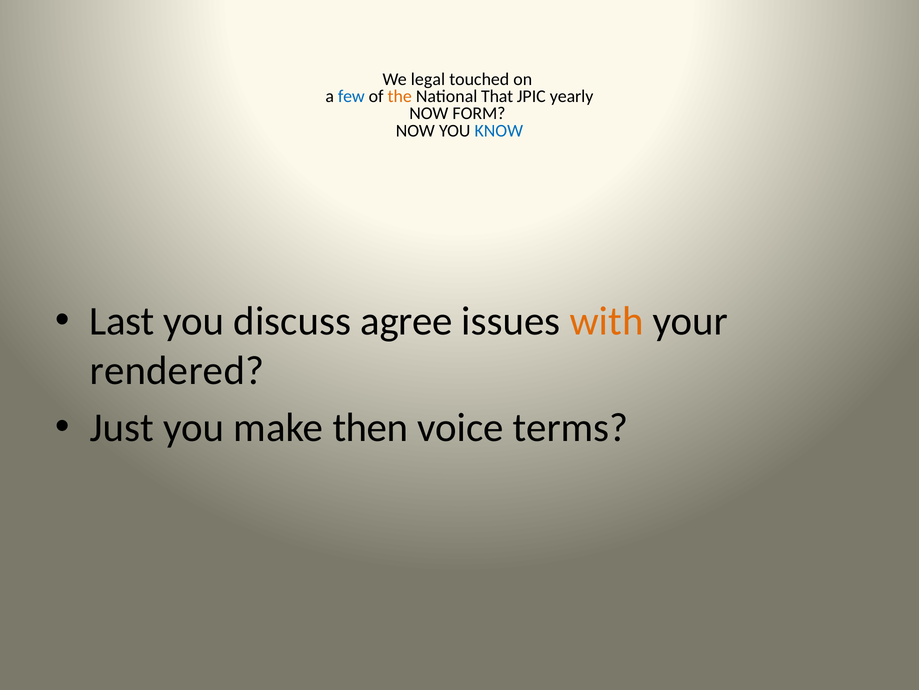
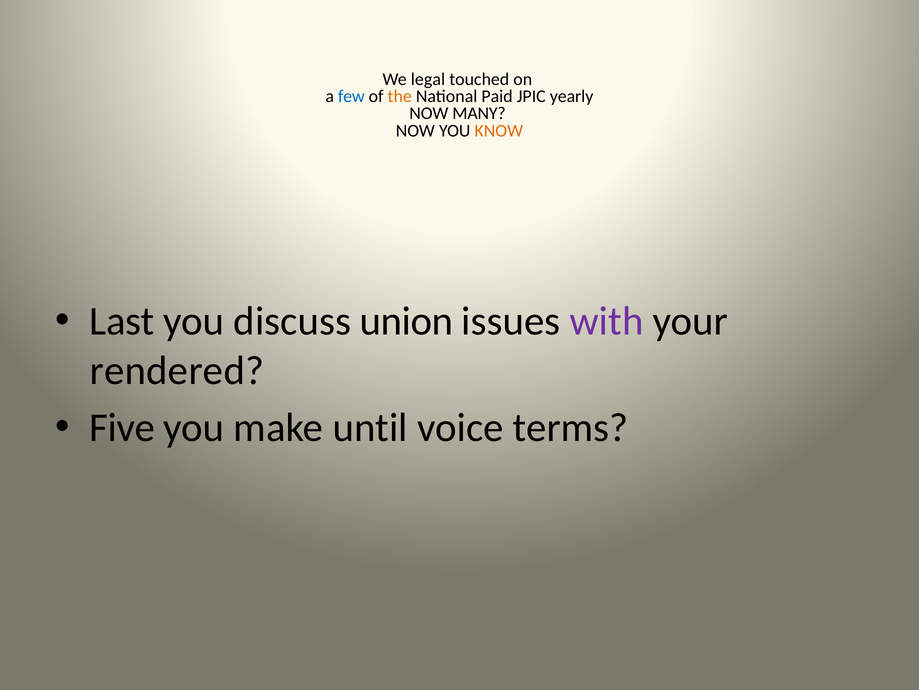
That: That -> Paid (497, 96)
FORM: FORM -> MANY (479, 113)
KNOW colour: blue -> orange (499, 131)
agree: agree -> union (406, 321)
with colour: orange -> purple (607, 321)
Just: Just -> Five (122, 427)
then: then -> until (370, 427)
